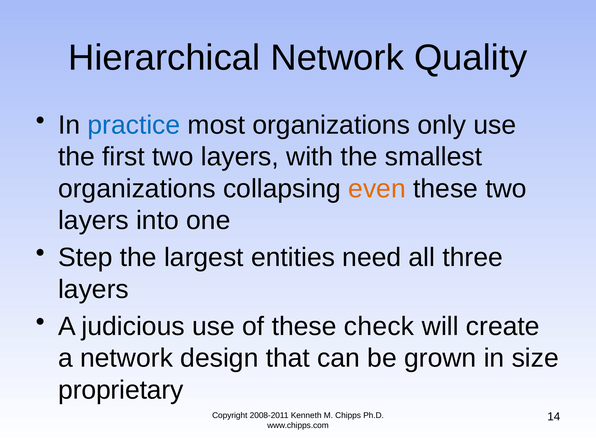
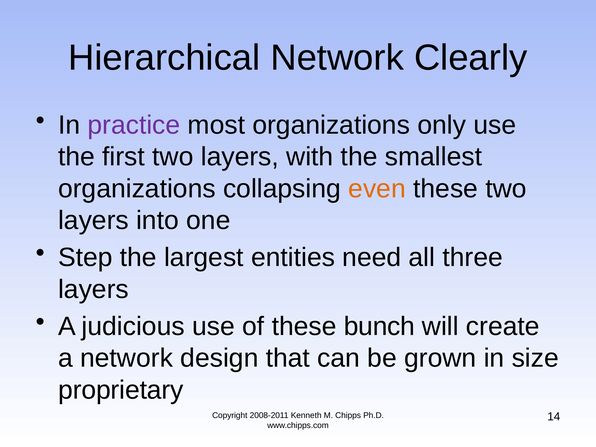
Quality: Quality -> Clearly (471, 58)
practice colour: blue -> purple (134, 125)
check: check -> bunch (379, 326)
